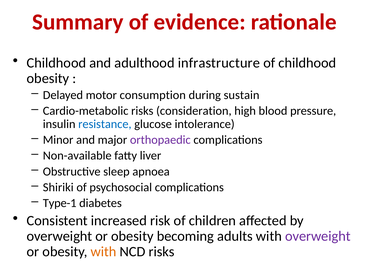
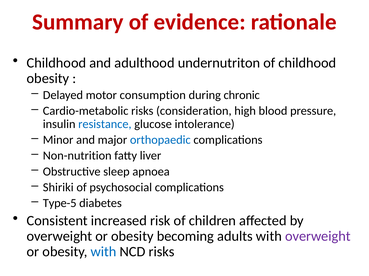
infrastructure: infrastructure -> undernutriton (219, 63)
sustain: sustain -> chronic (242, 95)
orthopaedic colour: purple -> blue (160, 140)
Non-available: Non-available -> Non-nutrition (77, 156)
Type-1: Type-1 -> Type-5 (60, 204)
with colour: orange -> blue (104, 252)
